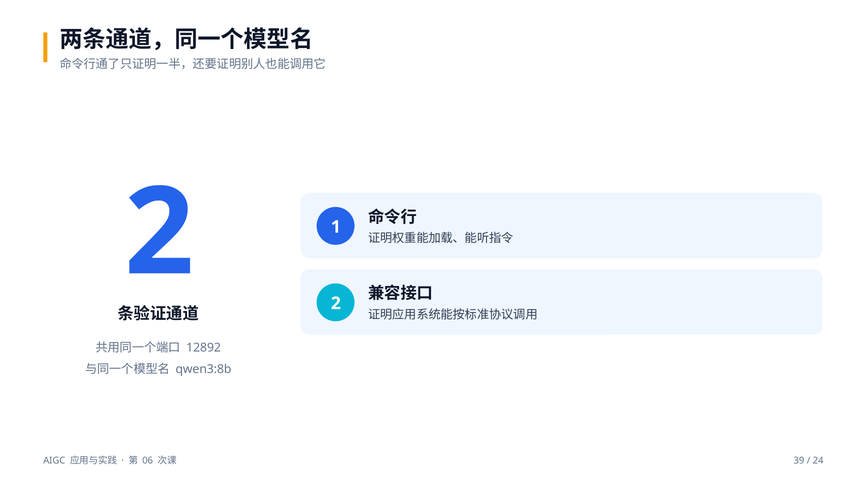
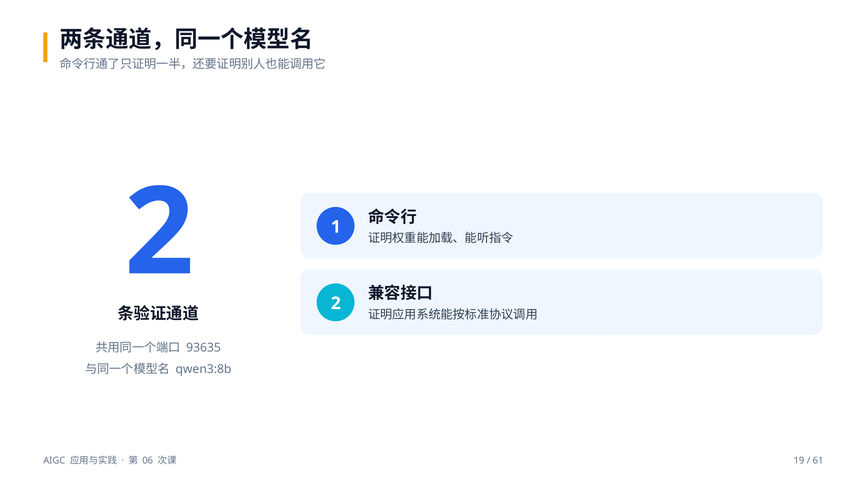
12892: 12892 -> 93635 (204, 348)
39: 39 -> 19 (799, 461)
24: 24 -> 61 (818, 461)
